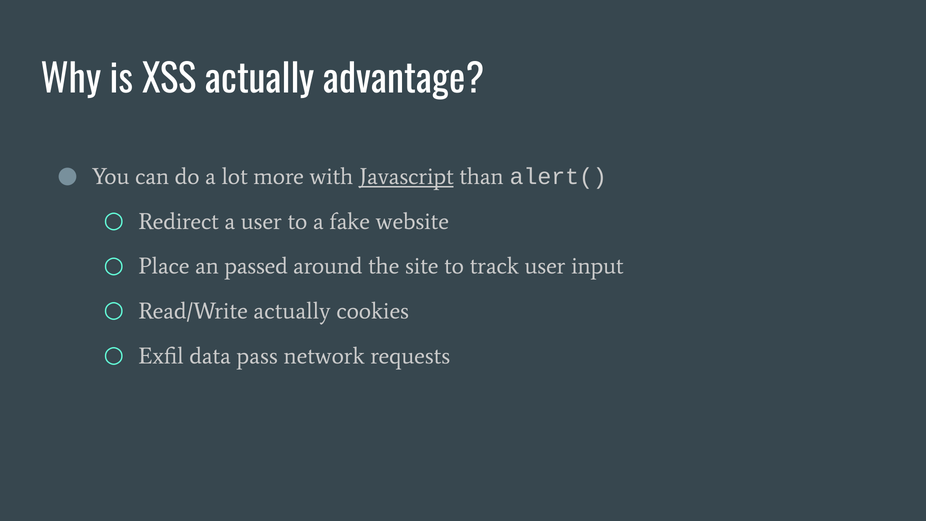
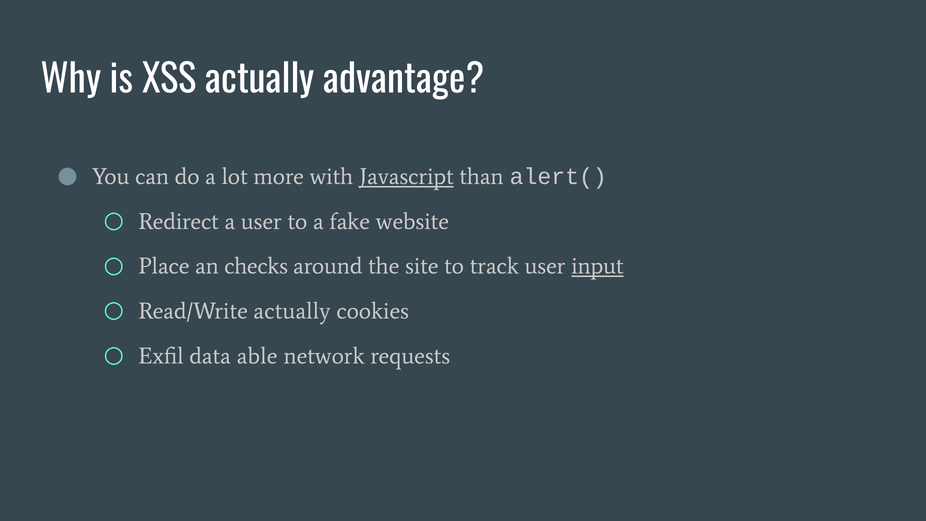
passed: passed -> checks (256, 266)
input underline: none -> present (597, 266)
pass: pass -> able (257, 356)
